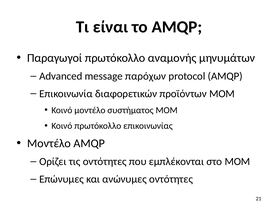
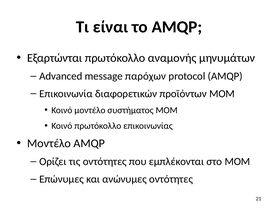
Παραγωγοί: Παραγωγοί -> Εξαρτώνται (55, 58)
